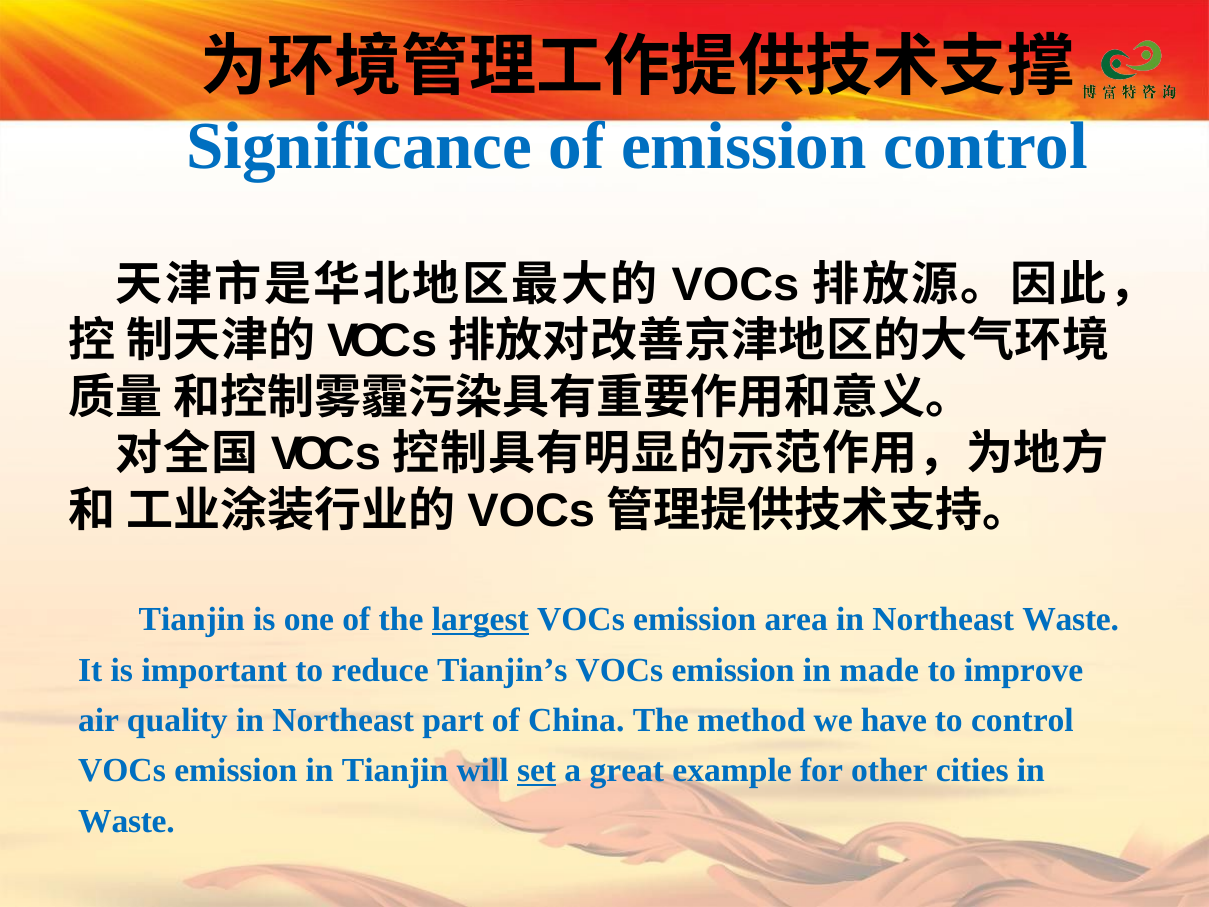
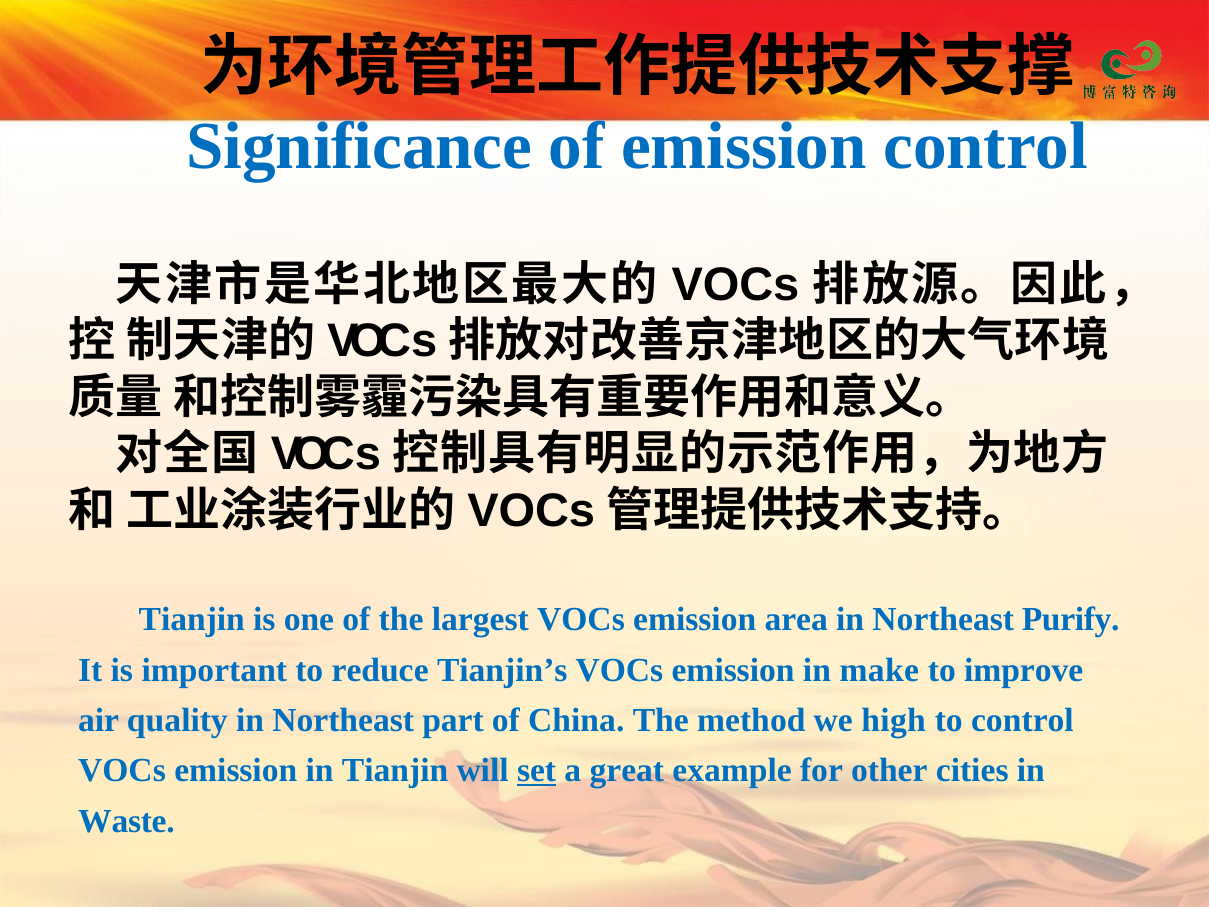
largest underline: present -> none (480, 619)
Northeast Waste: Waste -> Purify (1071, 619)
made: made -> make (879, 670)
have: have -> high (894, 720)
